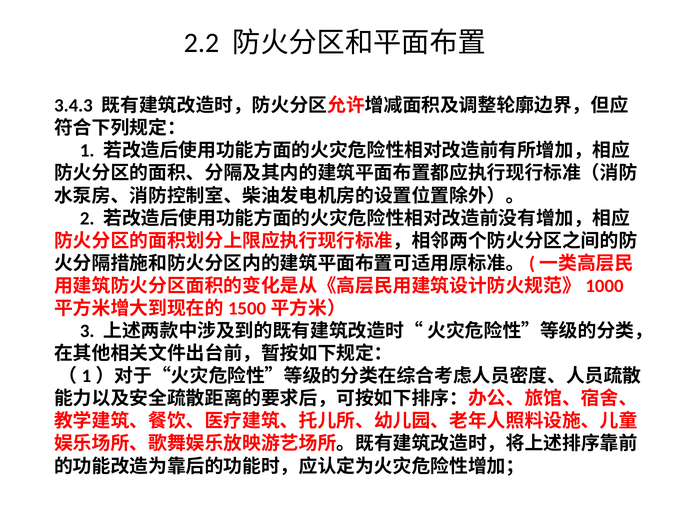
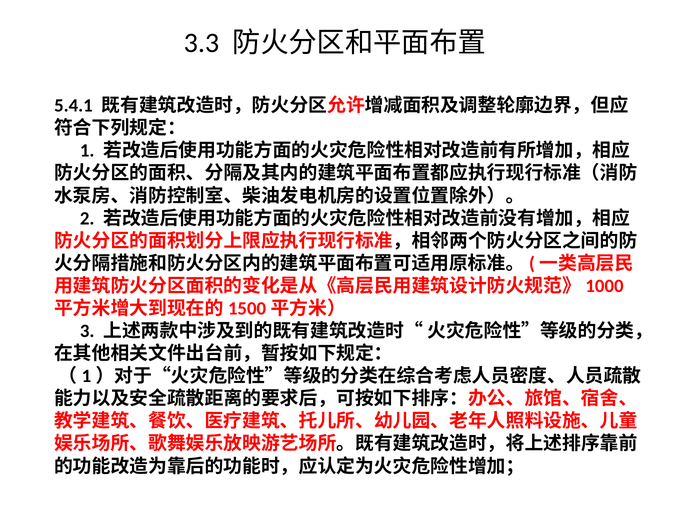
2.2: 2.2 -> 3.3 (201, 43)
3.4.3: 3.4.3 -> 5.4.1 (73, 106)
